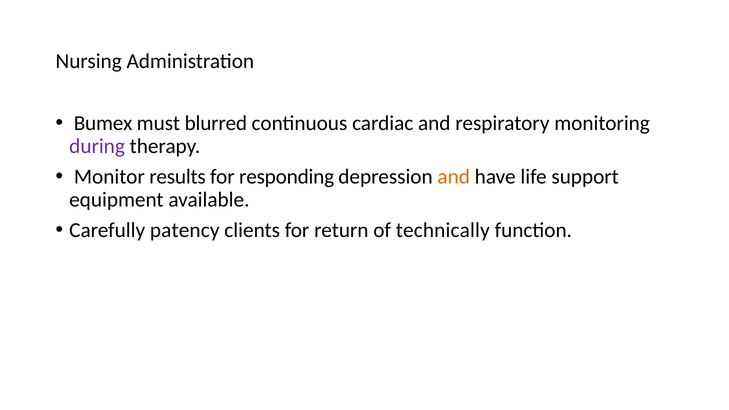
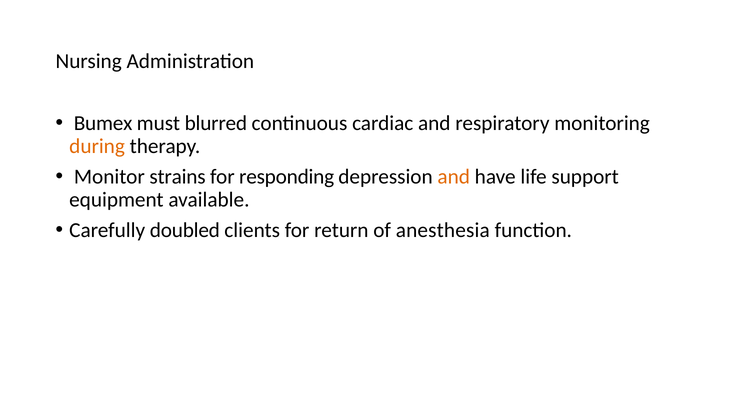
during colour: purple -> orange (97, 146)
results: results -> strains (178, 177)
patency: patency -> doubled (185, 230)
technically: technically -> anesthesia (443, 230)
